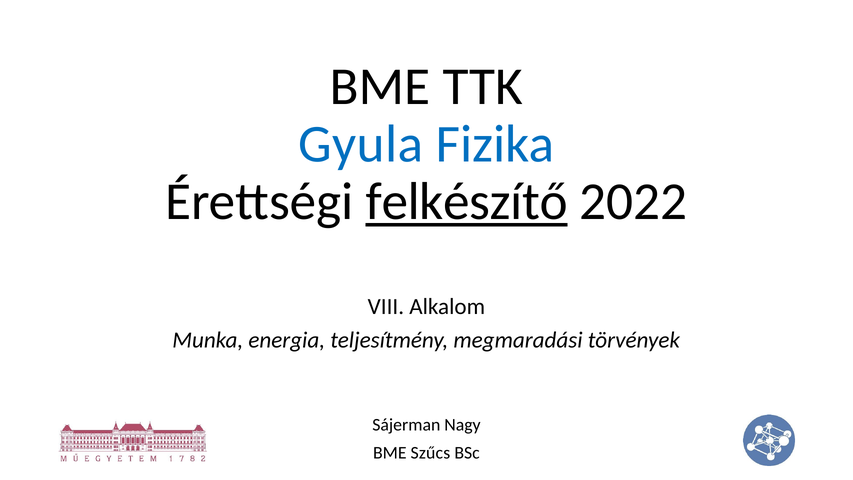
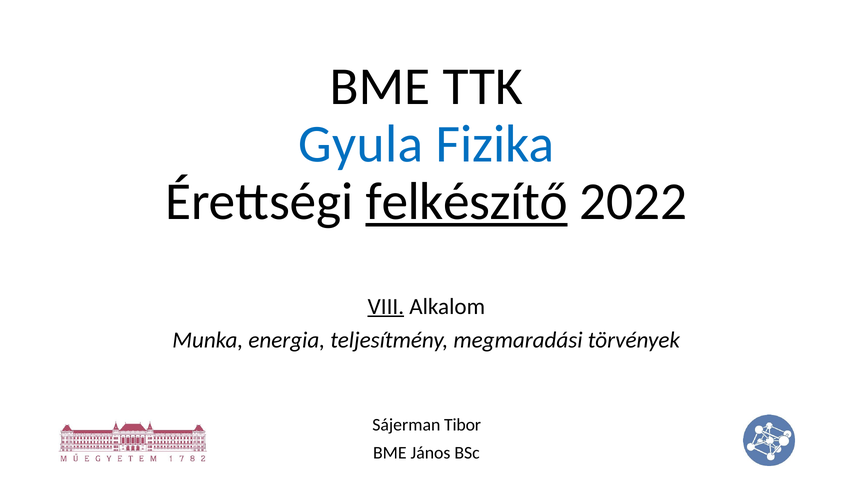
VIII underline: none -> present (386, 306)
Nagy: Nagy -> Tibor (463, 425)
Szűcs: Szűcs -> János (430, 453)
